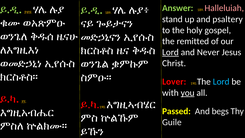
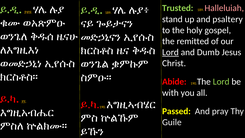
Answer: Answer -> Trusted (178, 8)
Never: Never -> Dumb (208, 52)
Lover: Lover -> Abide (174, 82)
Lord colour: light blue -> light green (221, 82)
you underline: present -> none (188, 93)
begs: begs -> pray (220, 111)
